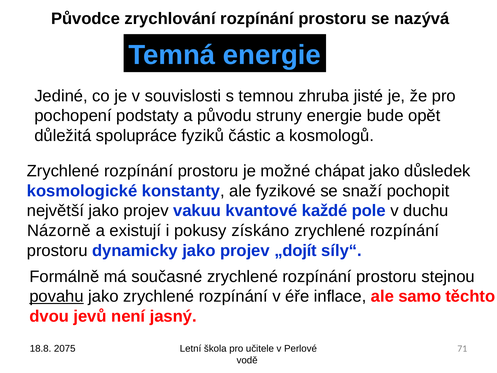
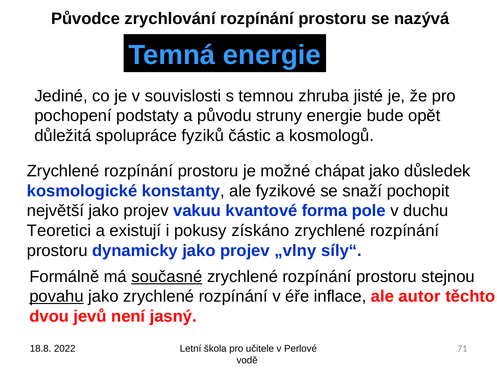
každé: každé -> forma (325, 211)
Názorně: Názorně -> Teoretici (59, 231)
„dojít: „dojít -> „vlny (295, 250)
současné underline: none -> present (167, 276)
samo: samo -> autor (420, 296)
2075: 2075 -> 2022 (65, 348)
